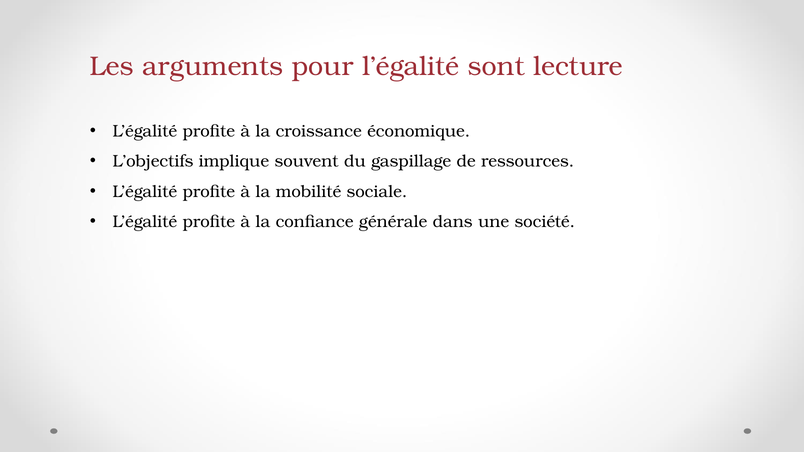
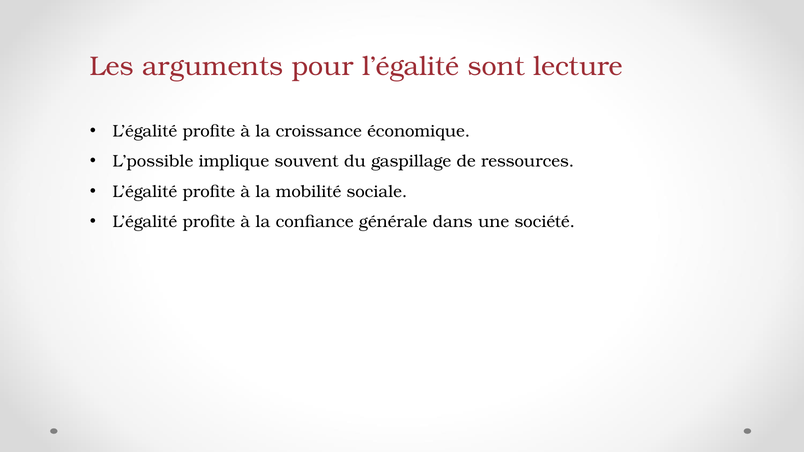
L’objectifs: L’objectifs -> L’possible (153, 161)
